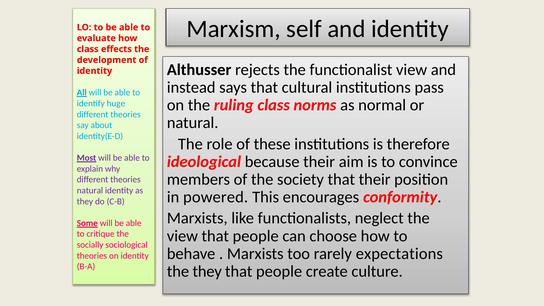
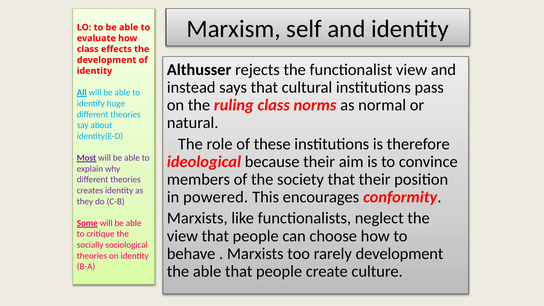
natural: natural -> creates (90, 190)
rarely expectations: expectations -> development (399, 254)
the they: they -> able (207, 271)
